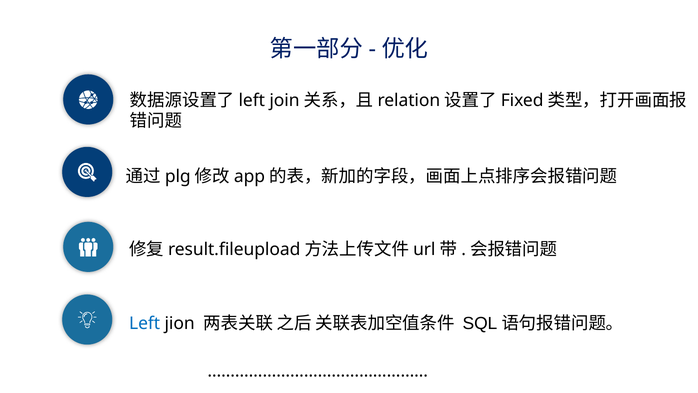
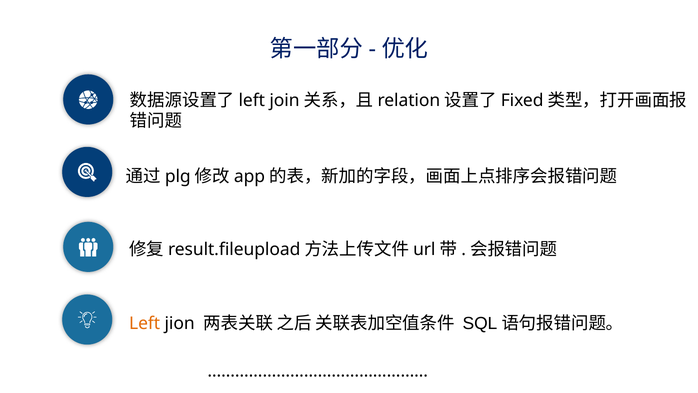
Left colour: blue -> orange (145, 323)
